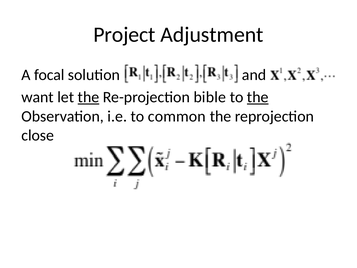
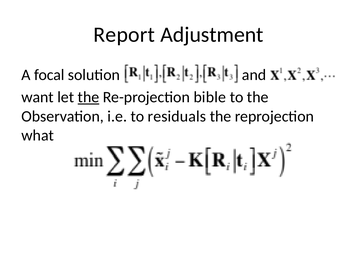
Project: Project -> Report (124, 35)
the underline: present -> none (258, 97)
common: common -> residuals (177, 116)
close: close -> what (38, 135)
